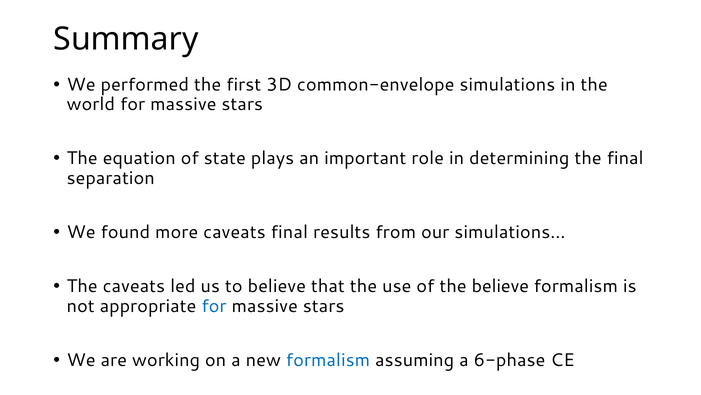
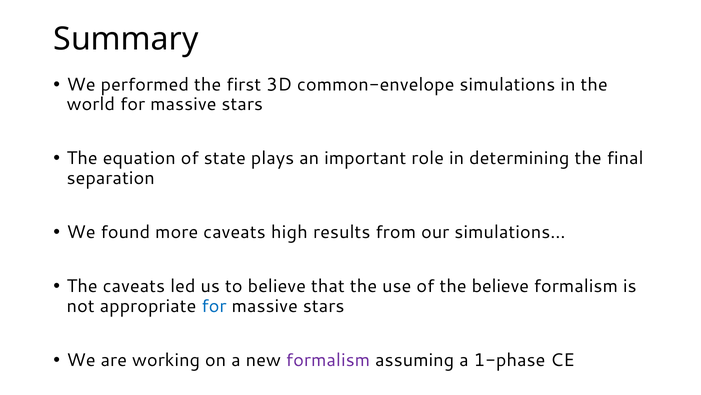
caveats final: final -> high (289, 232)
formalism colour: blue -> purple (328, 360)
6-phase: 6-phase -> 1-phase (510, 360)
